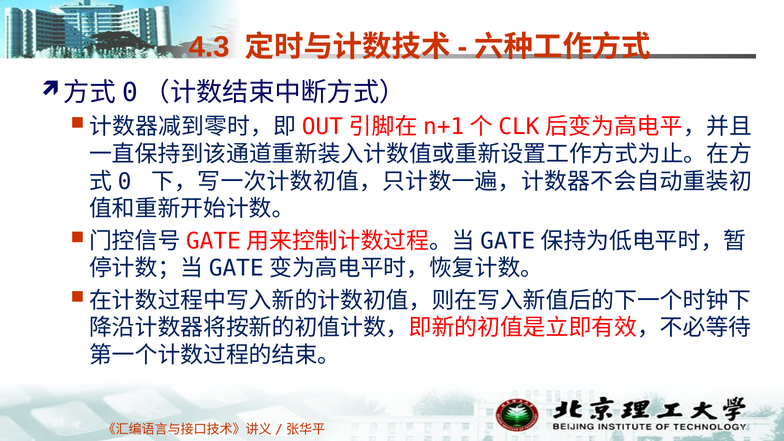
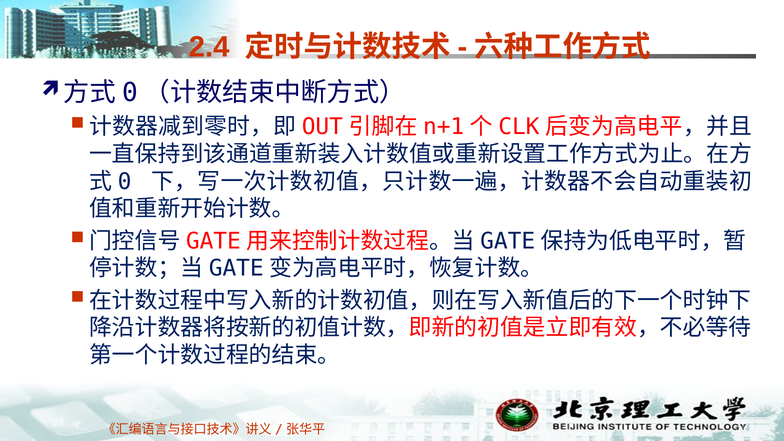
4.3: 4.3 -> 2.4 (209, 47)
